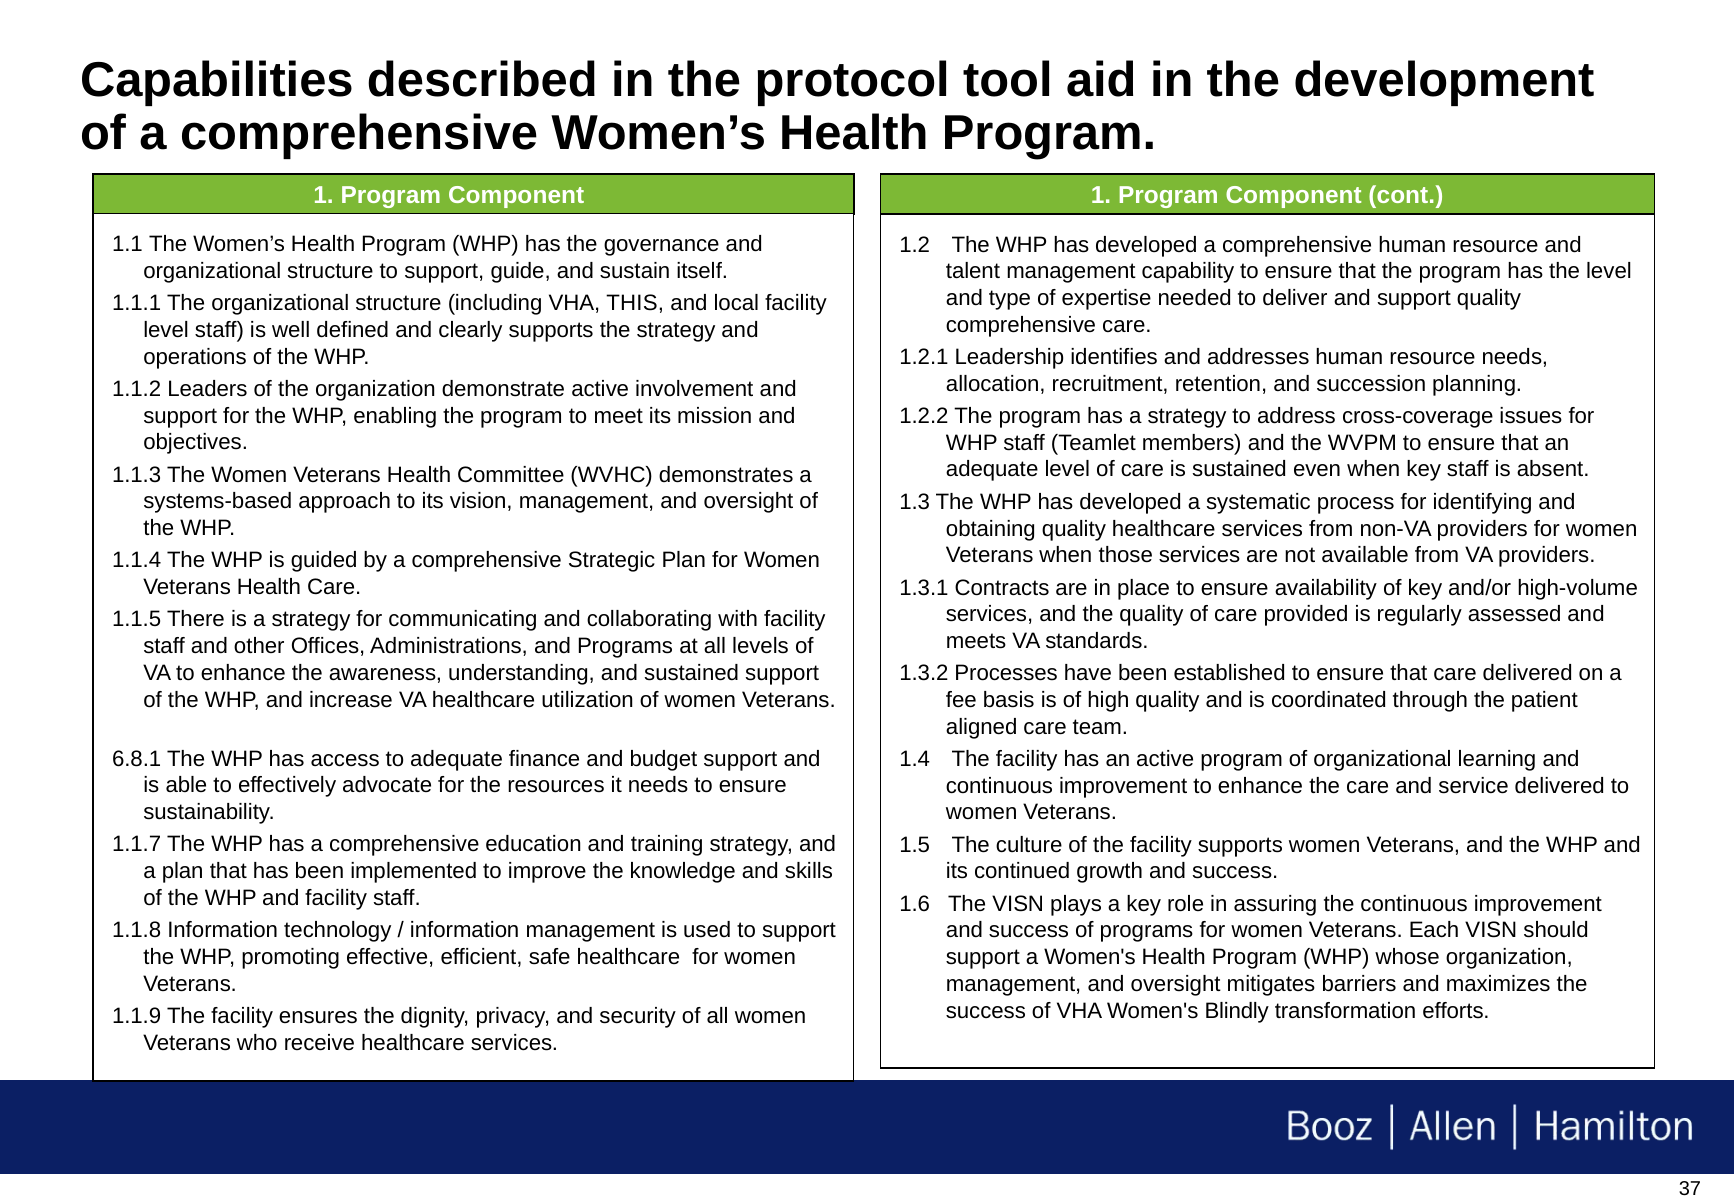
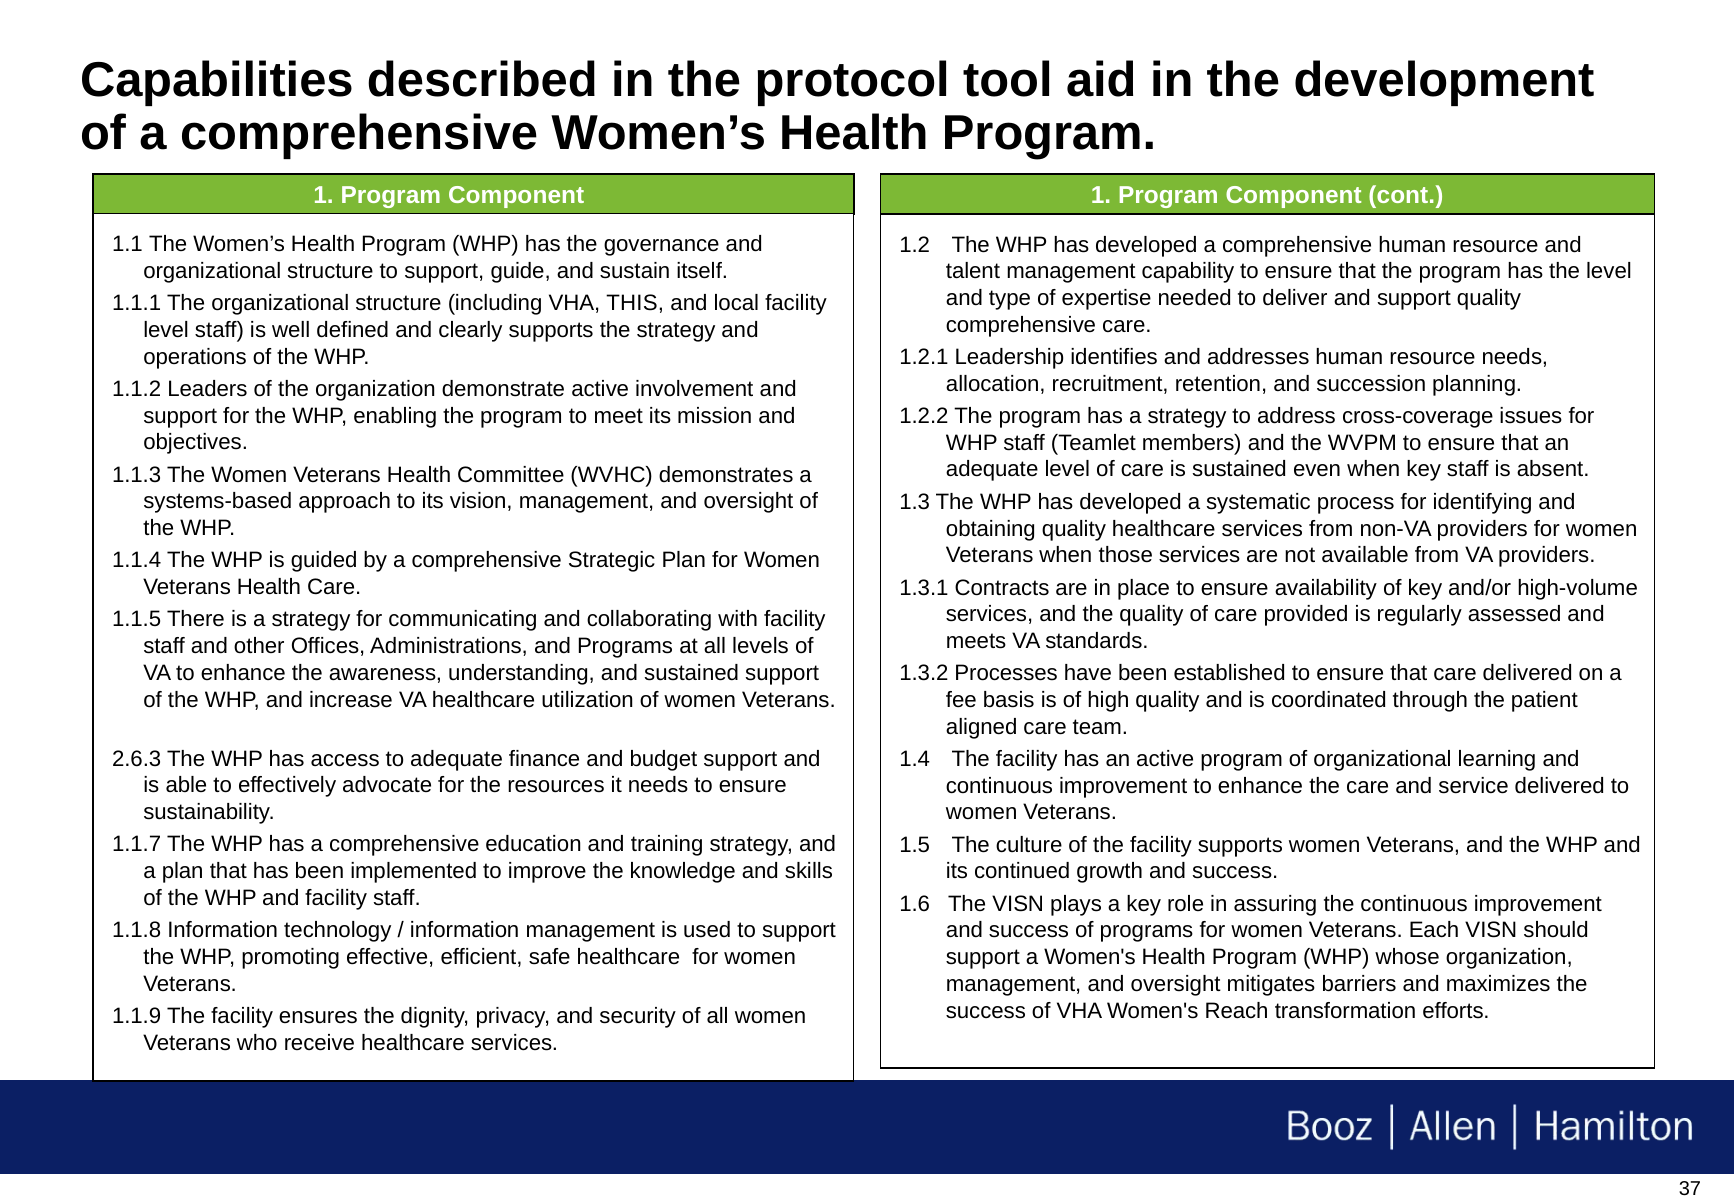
6.8.1: 6.8.1 -> 2.6.3 (137, 759)
Blindly: Blindly -> Reach (1237, 1011)
